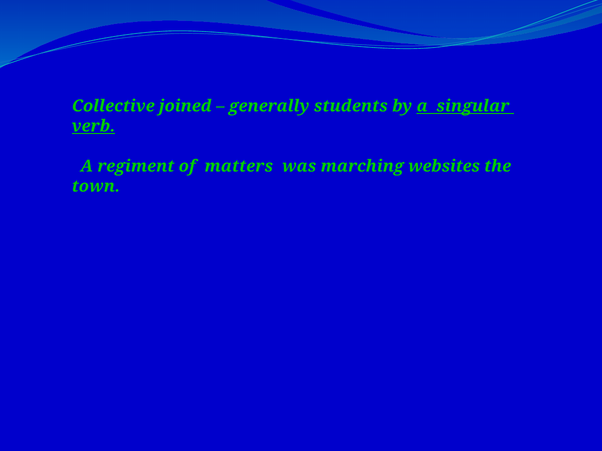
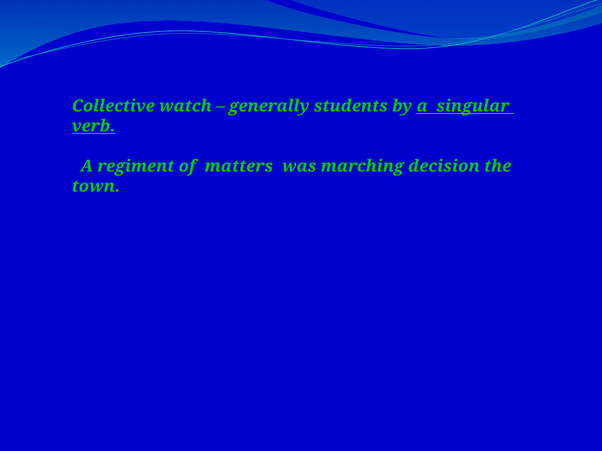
joined: joined -> watch (185, 106)
websites: websites -> decision (444, 166)
